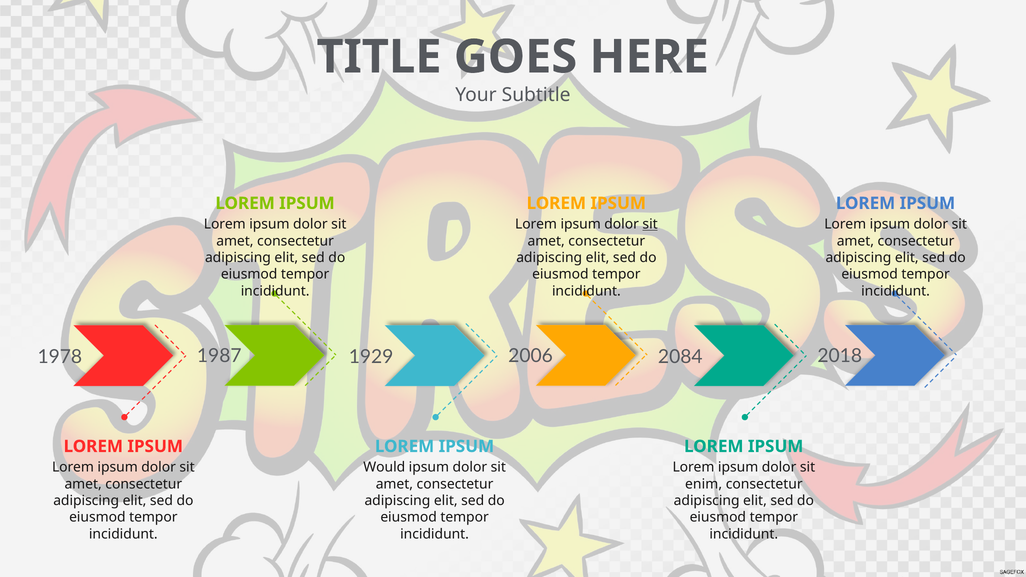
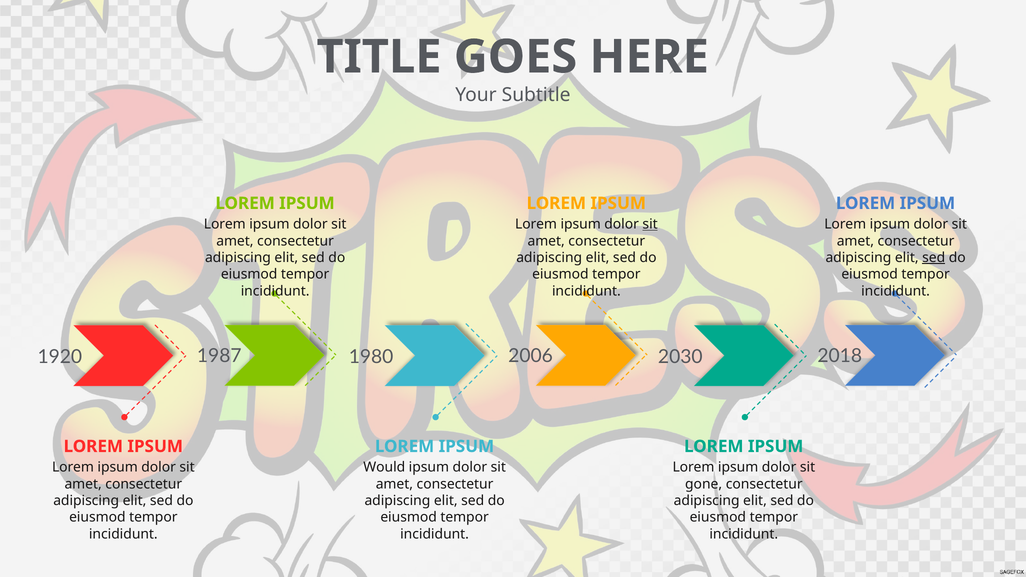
sed underline: none -> present (934, 258)
1978: 1978 -> 1920 (60, 357)
1929: 1929 -> 1980 (371, 357)
2084: 2084 -> 2030 (680, 357)
enim: enim -> gone (704, 484)
